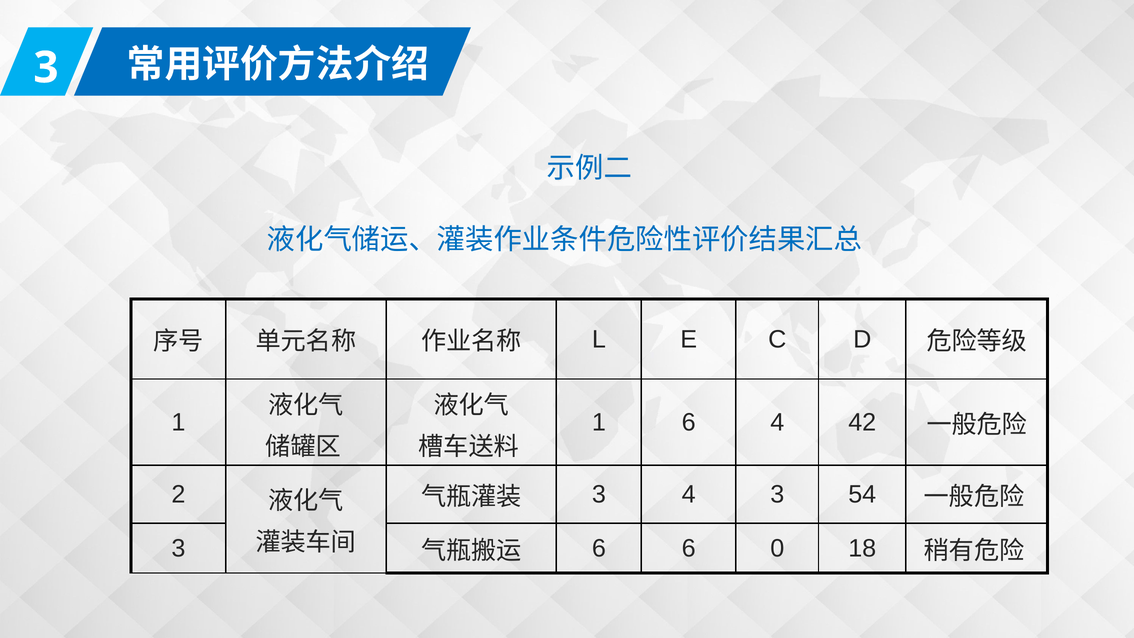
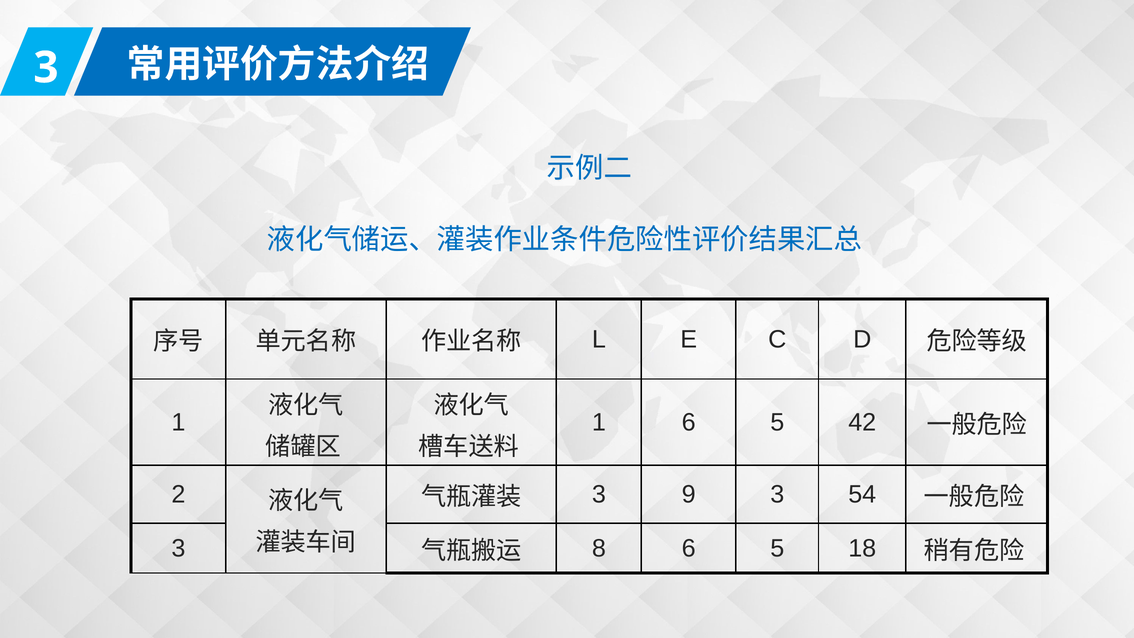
1 6 4: 4 -> 5 (777, 422)
3 4: 4 -> 9 (689, 495)
6: 6 -> 8 (599, 548)
0: 0 -> 5 (777, 548)
